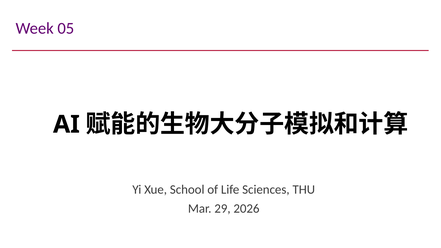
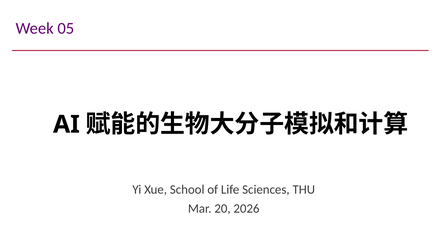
29: 29 -> 20 (222, 209)
